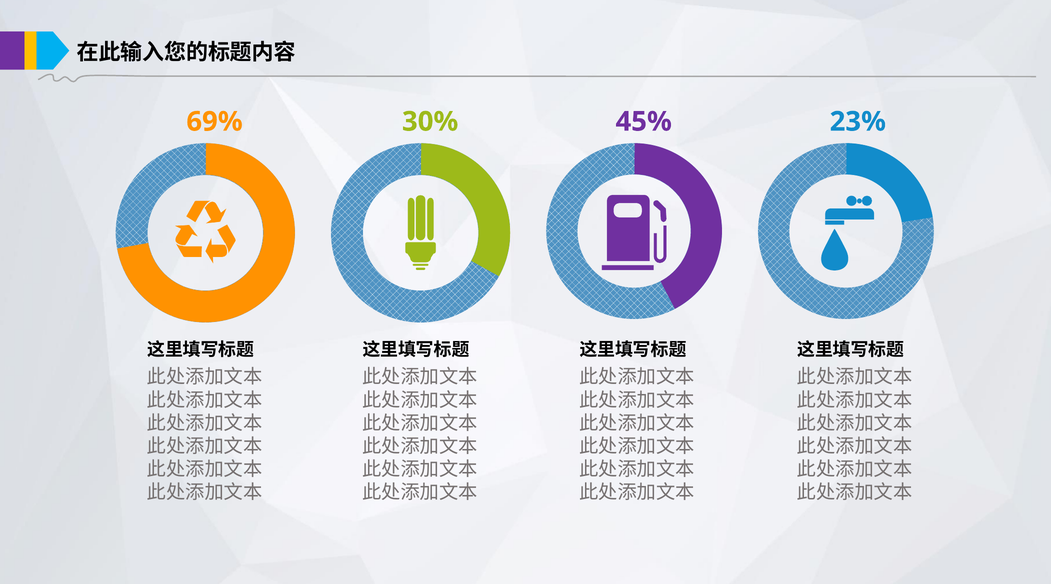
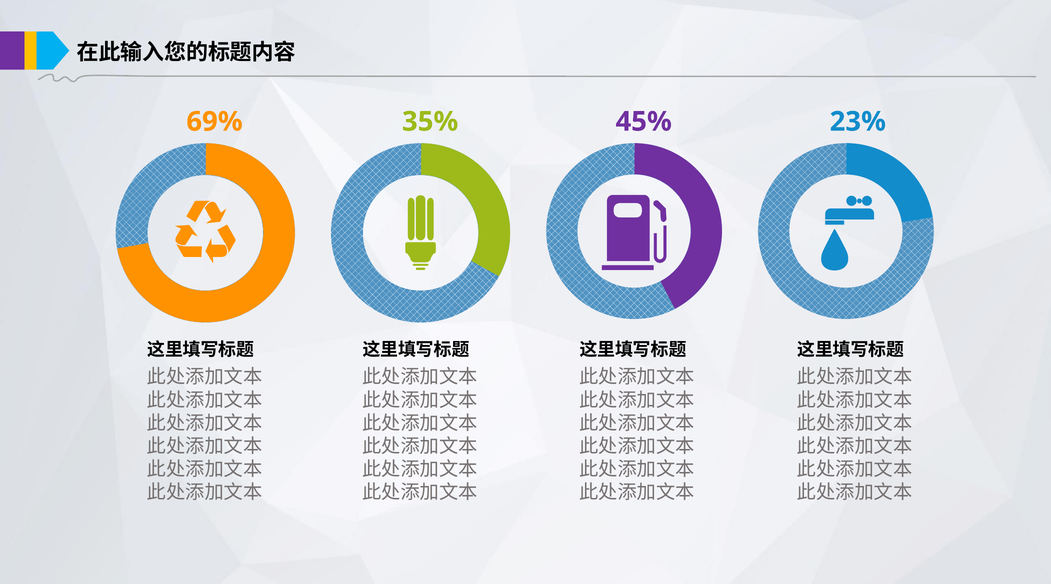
30%: 30% -> 35% (430, 122)
